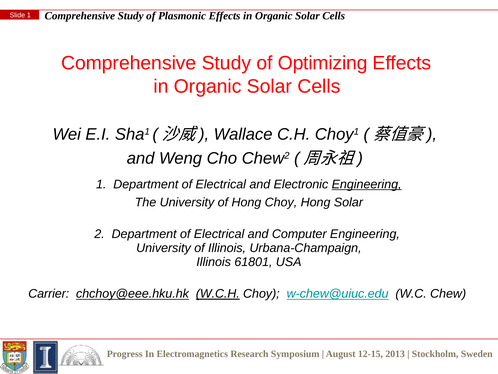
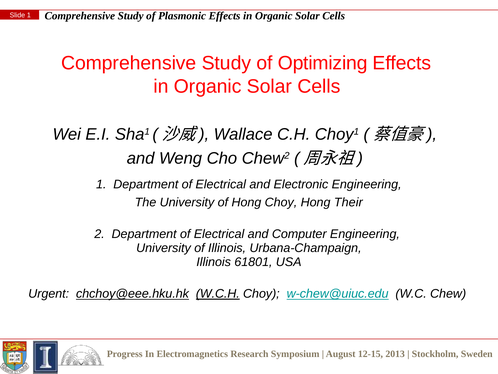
Engineering underline: present -> none (367, 184)
Hong Solar: Solar -> Their (348, 202)
Carrier: Carrier -> Urgent (49, 293)
